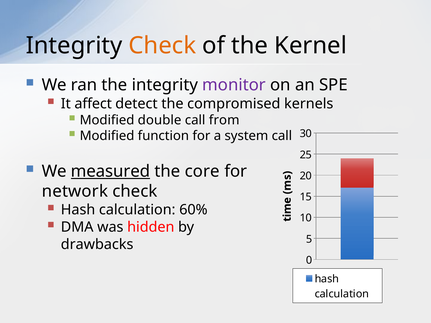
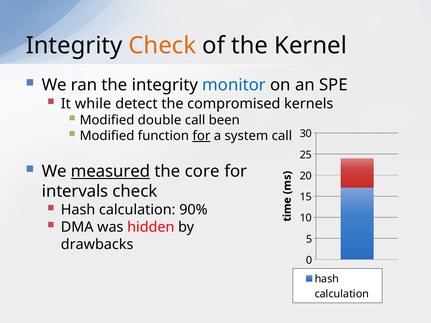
monitor colour: purple -> blue (234, 85)
affect: affect -> while (93, 104)
from: from -> been (224, 120)
for underline: none -> present (201, 136)
network: network -> intervals (75, 192)
60%: 60% -> 90% (193, 210)
